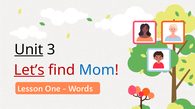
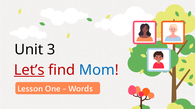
Unit underline: present -> none (29, 50)
